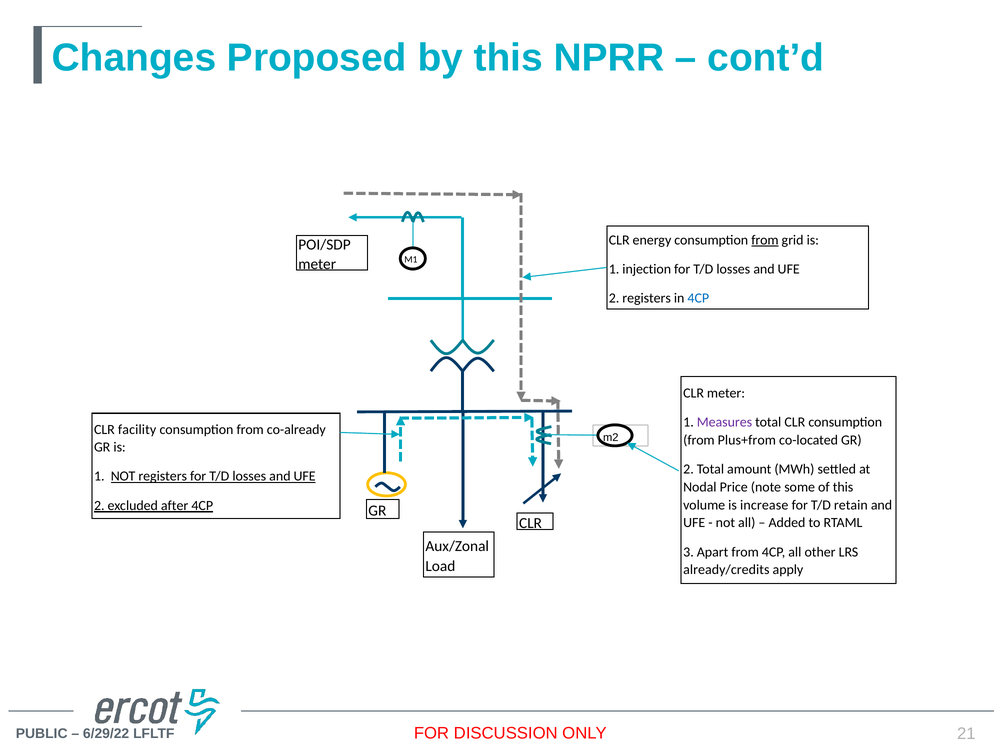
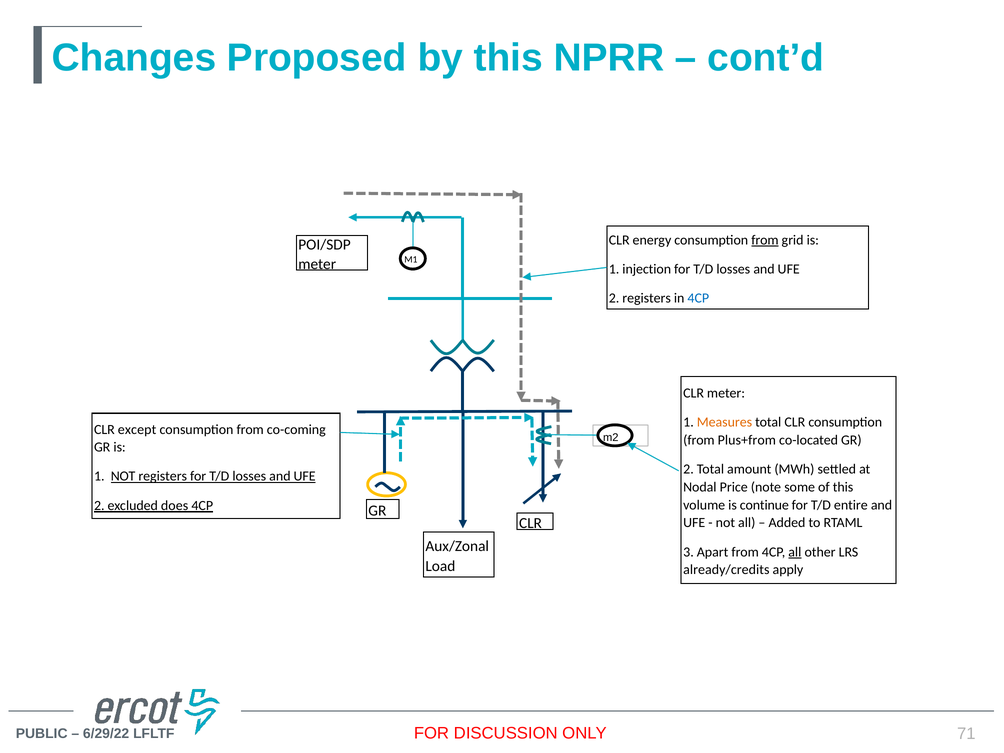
Measures colour: purple -> orange (724, 422)
facility: facility -> except (137, 429)
co-already: co-already -> co-coming (296, 429)
increase: increase -> continue (764, 505)
retain: retain -> entire (851, 505)
after: after -> does (175, 505)
all underline: none -> present (795, 552)
21: 21 -> 71 (966, 734)
